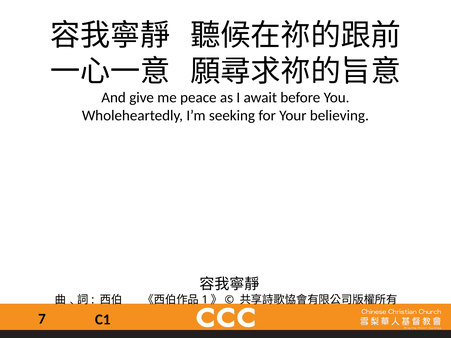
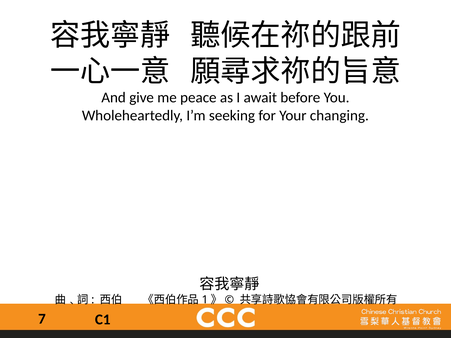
believing: believing -> changing (339, 116)
